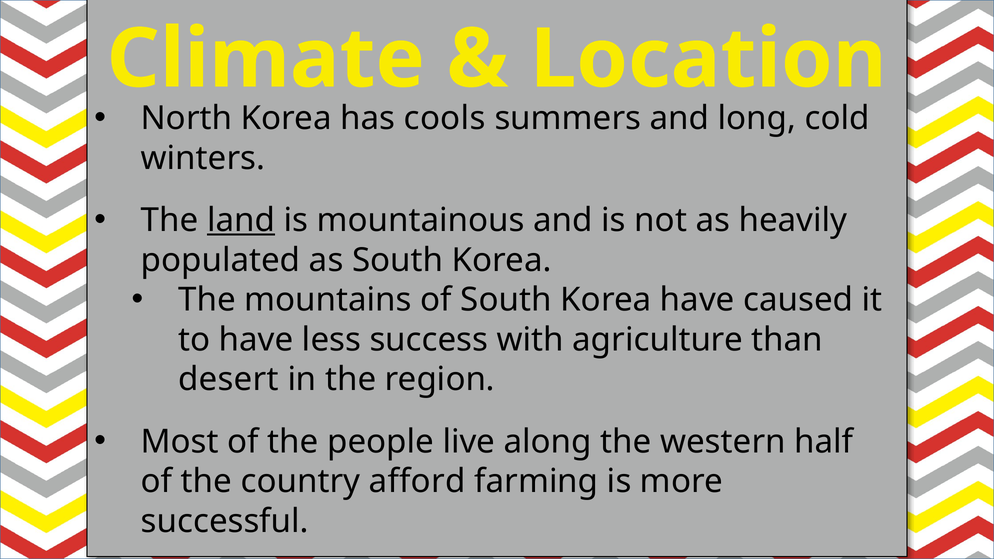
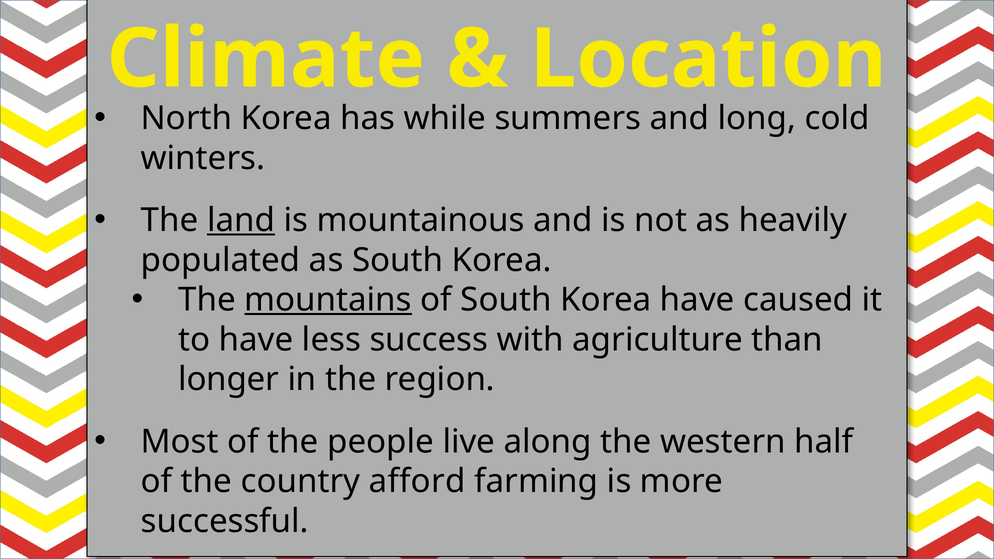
cools: cools -> while (445, 119)
mountains underline: none -> present (328, 300)
desert: desert -> longer (229, 380)
